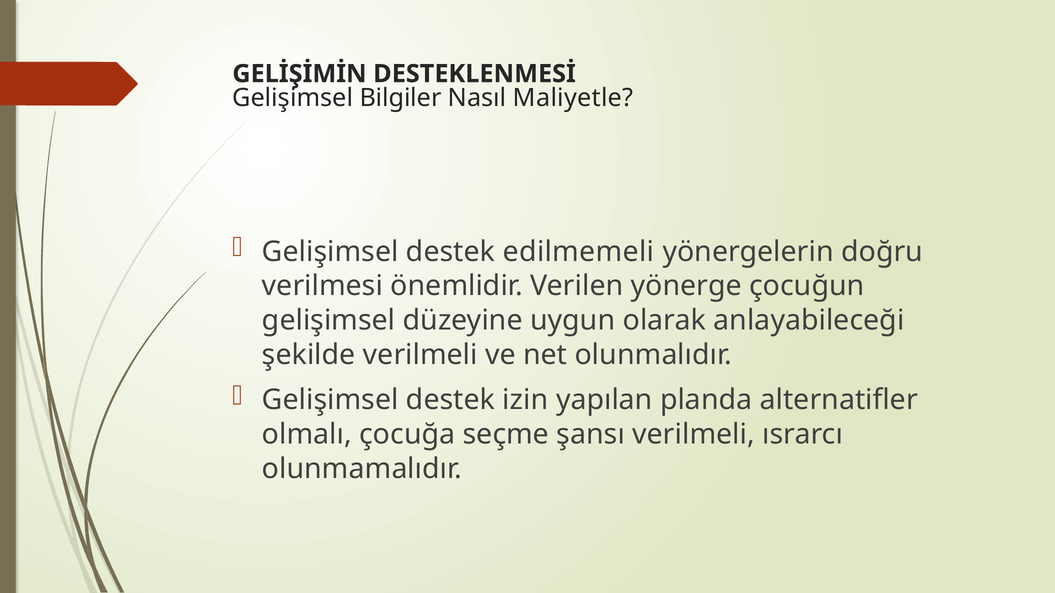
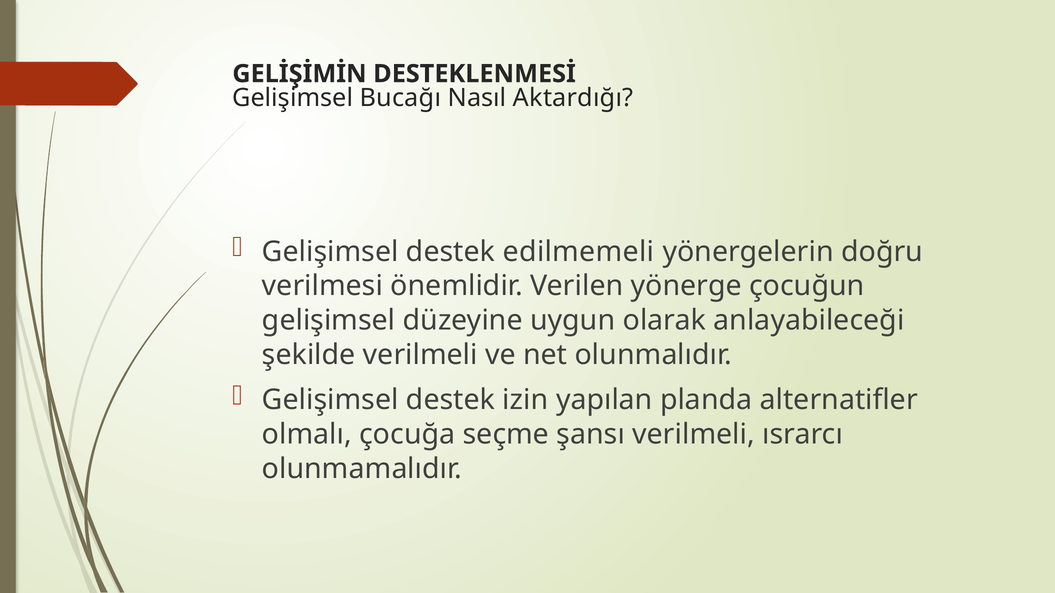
Bilgiler: Bilgiler -> Bucağı (400, 98)
Maliyetle: Maliyetle -> Aktardığı (573, 98)
